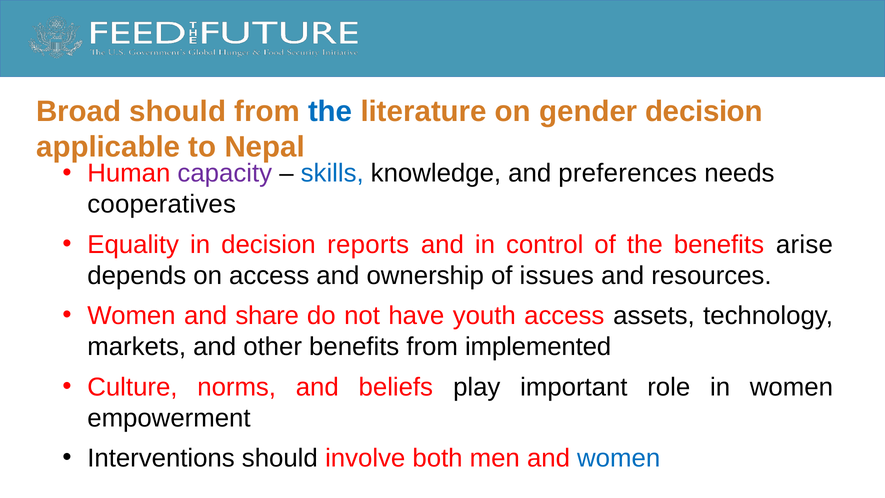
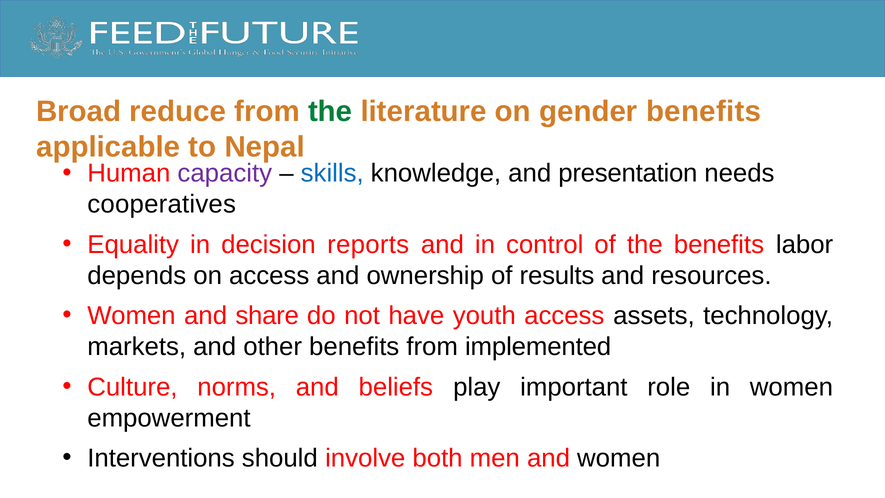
Broad should: should -> reduce (178, 112)
the colour: blue -> green (330, 112)
gender decision: decision -> benefits (704, 112)
preferences: preferences -> presentation (628, 173)
arise: arise -> labor (805, 245)
issues: issues -> results (557, 276)
women colour: blue -> black (619, 458)
